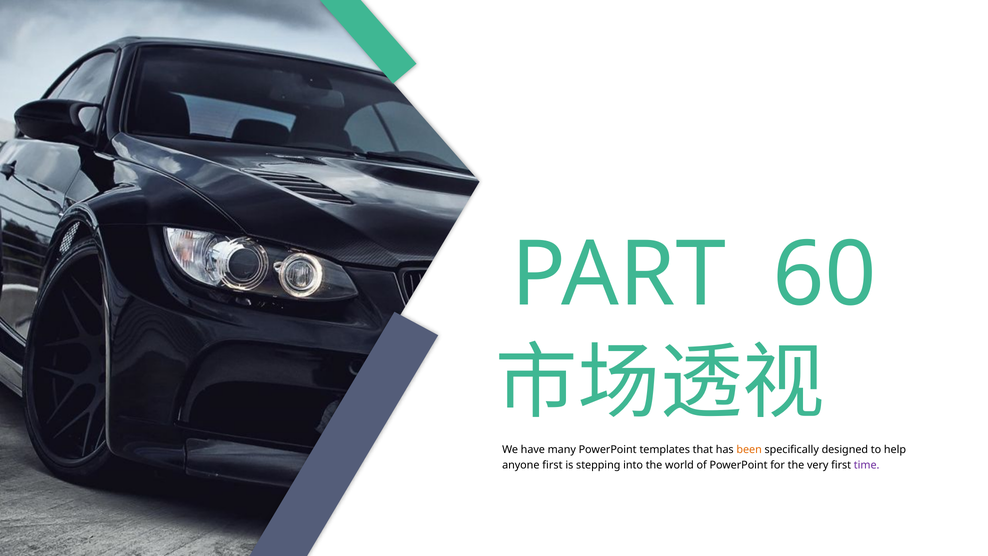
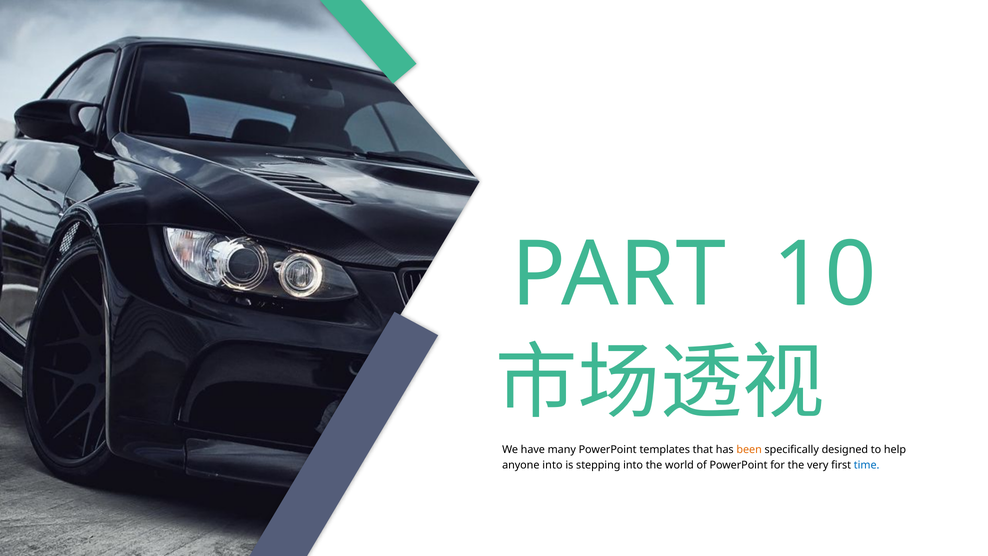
60: 60 -> 10 (825, 275)
anyone first: first -> into (552, 465)
time colour: purple -> blue (867, 465)
